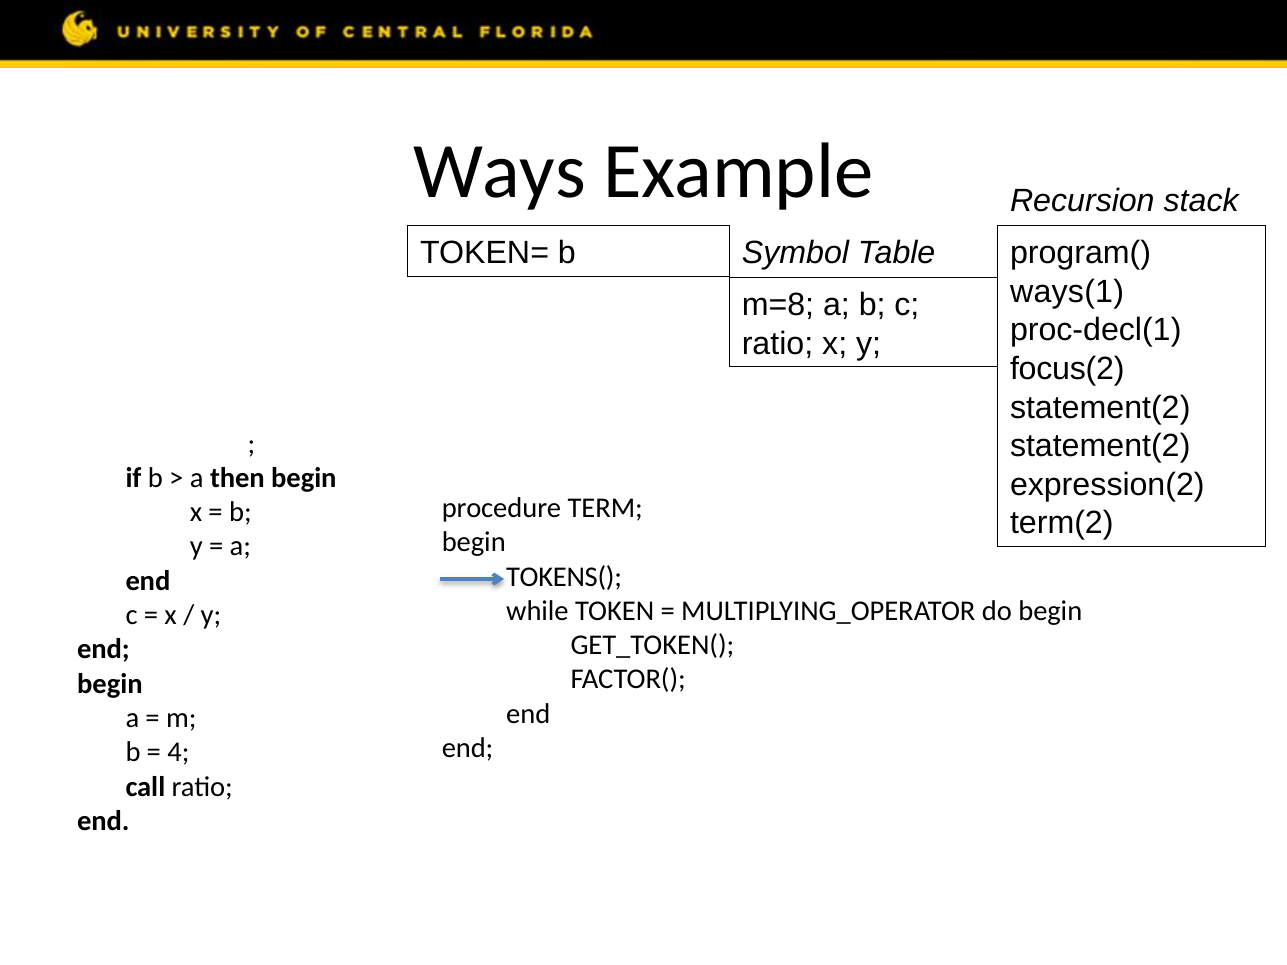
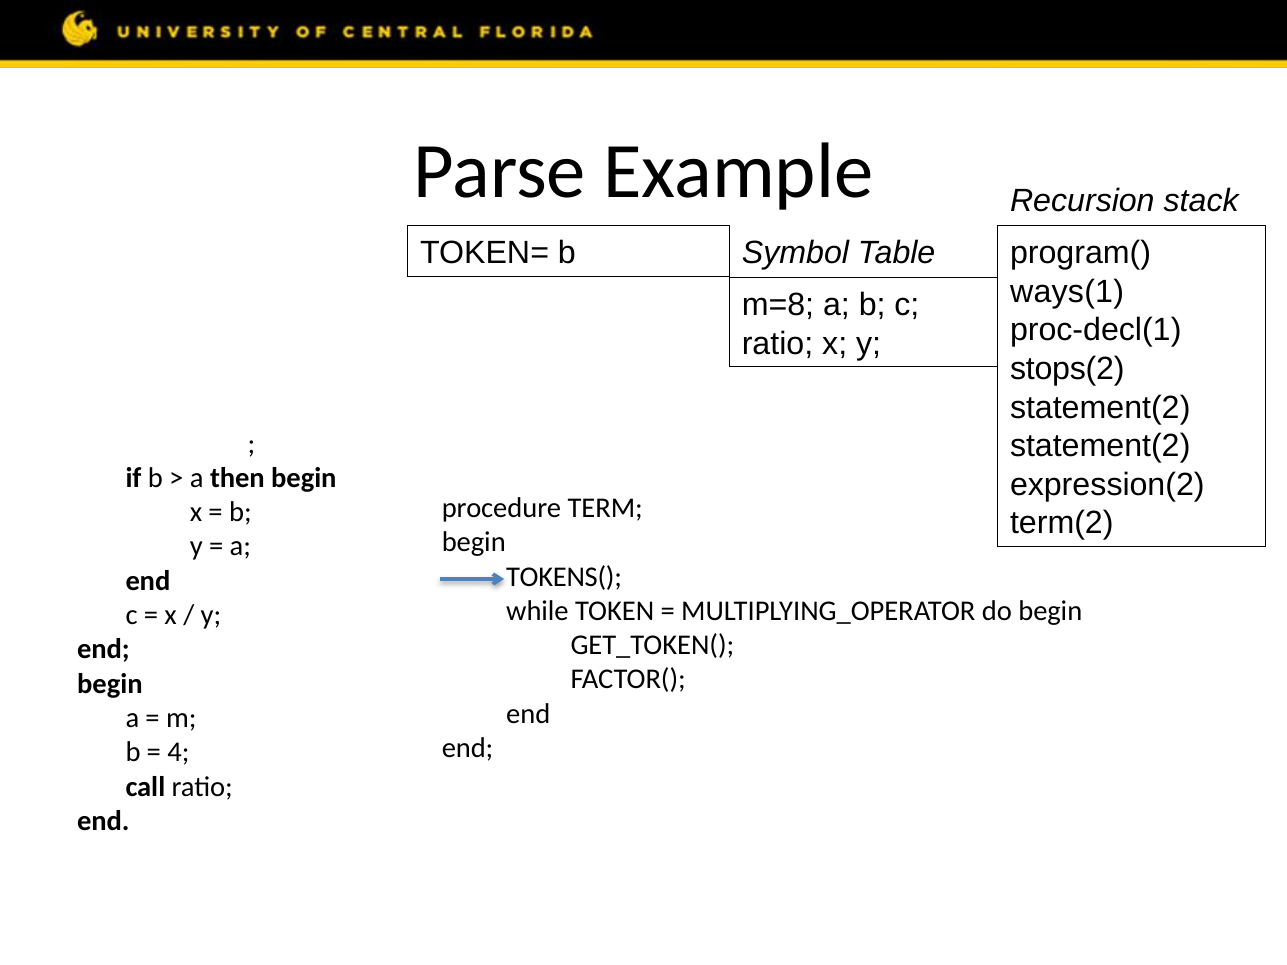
Ways: Ways -> Parse (500, 172)
focus(2: focus(2 -> stops(2 (1067, 369)
